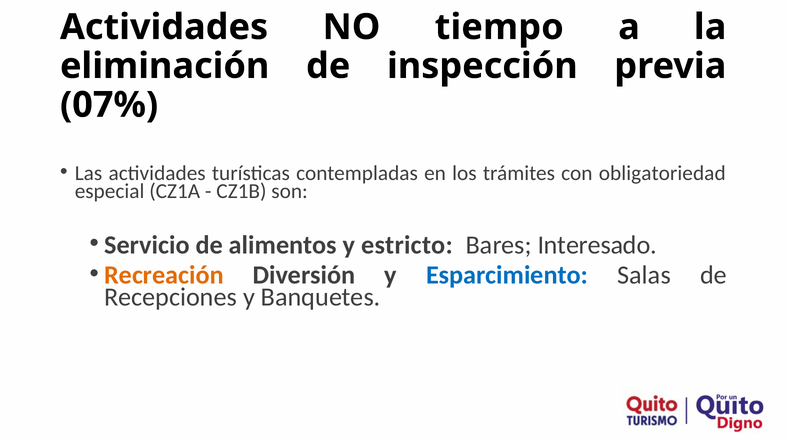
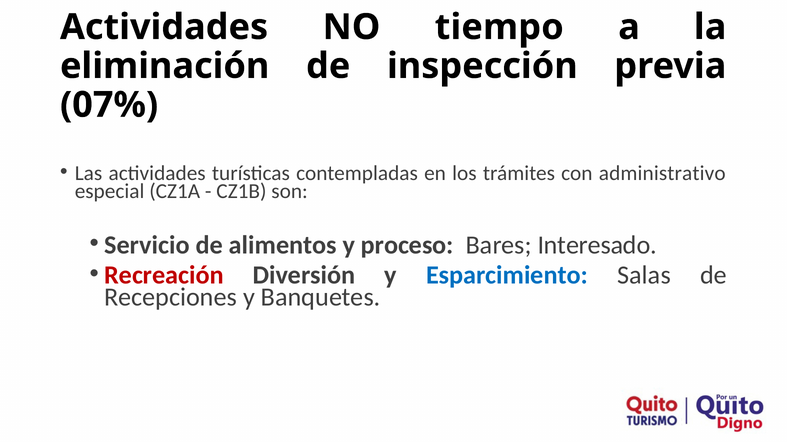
obligatoriedad: obligatoriedad -> administrativo (662, 173)
estricto: estricto -> proceso (407, 245)
Recreación colour: orange -> red (164, 276)
